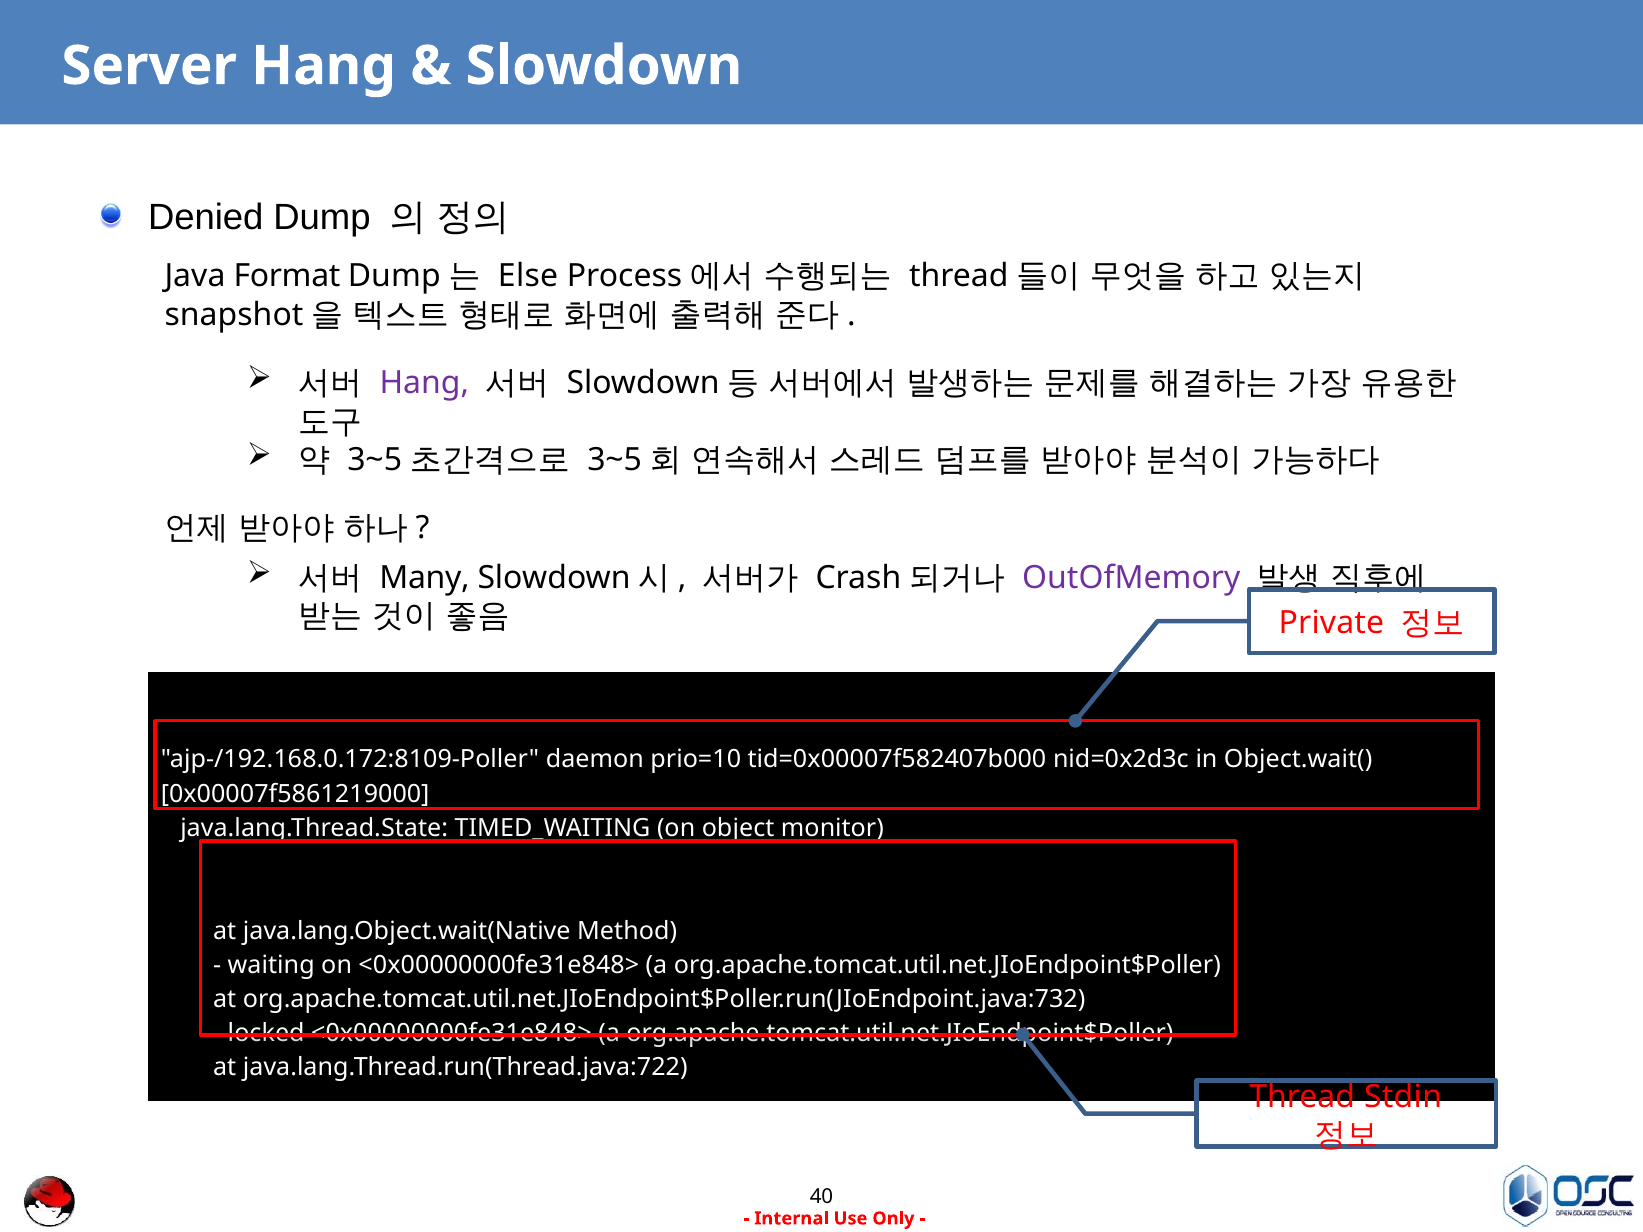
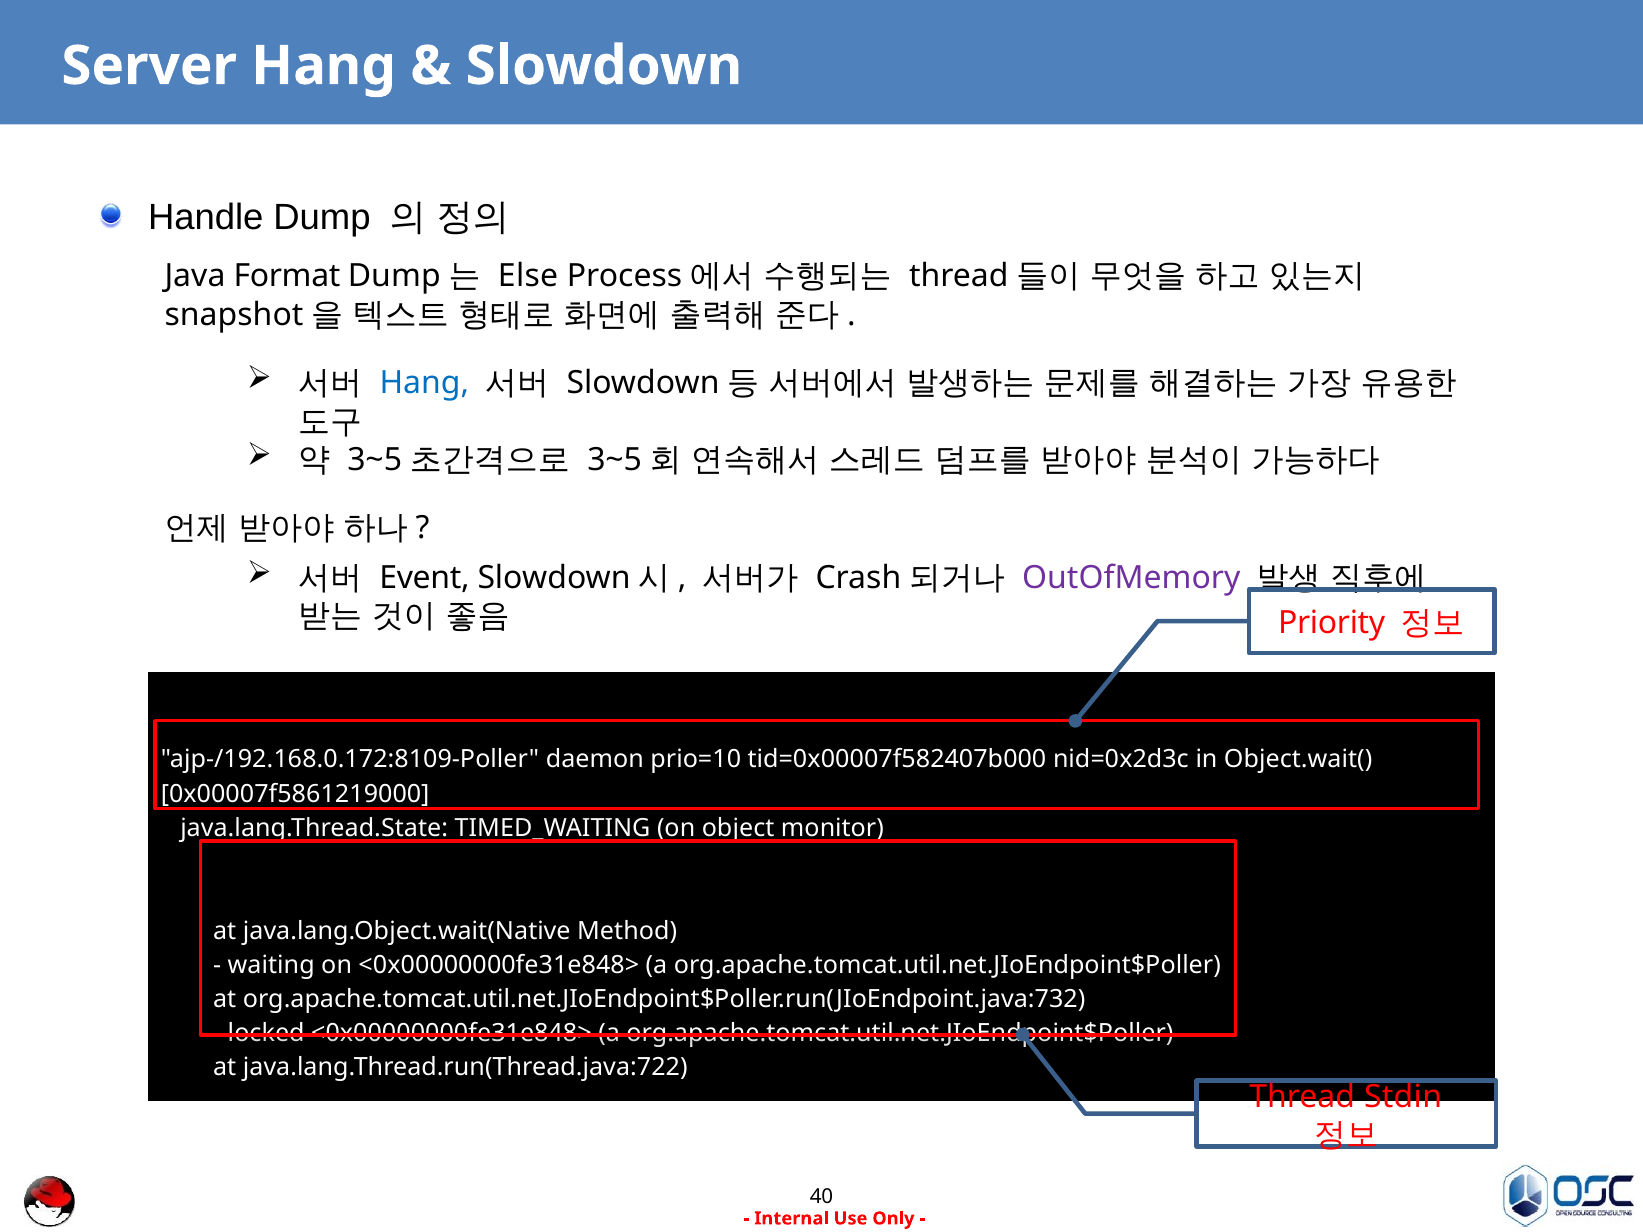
Denied: Denied -> Handle (206, 218)
Hang colour: purple -> blue (424, 383)
Many: Many -> Event (424, 578)
Private: Private -> Priority (1332, 623)
